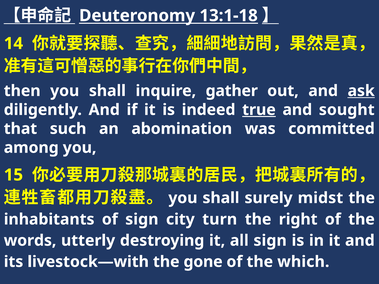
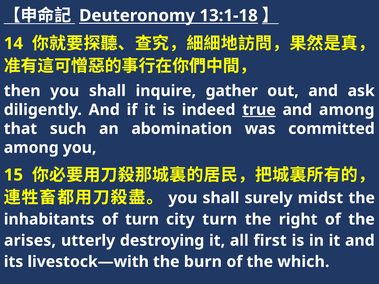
ask underline: present -> none (361, 91)
and sought: sought -> among (347, 110)
of sign: sign -> turn (142, 220)
words: words -> arises (30, 241)
all sign: sign -> first (270, 241)
gone: gone -> burn (203, 262)
